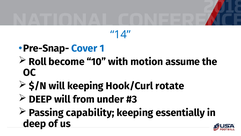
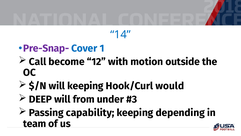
Pre-Snap- colour: black -> purple (46, 48)
Roll: Roll -> Call (38, 62)
10: 10 -> 12 (96, 62)
assume: assume -> outside (183, 62)
rotate: rotate -> would (170, 86)
essentially: essentially -> depending (180, 112)
deep: deep -> team (35, 123)
